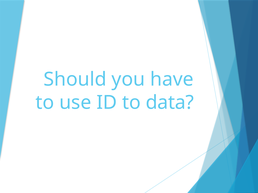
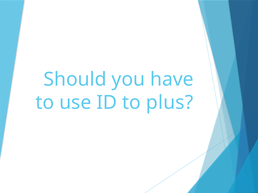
data: data -> plus (170, 103)
